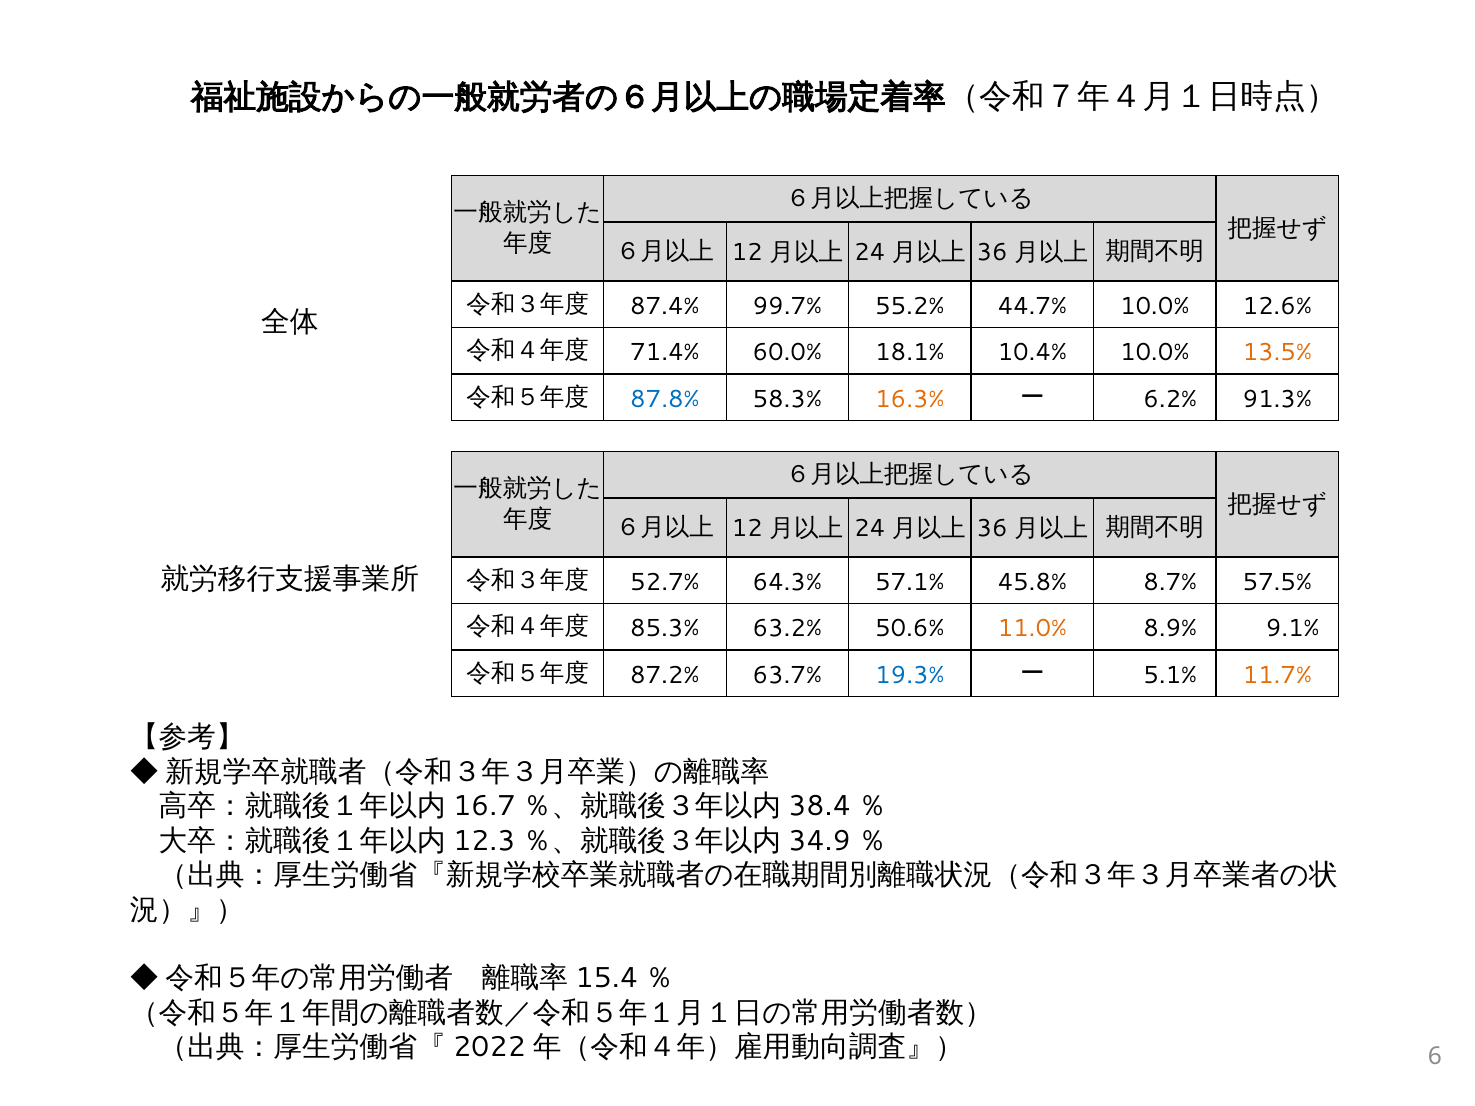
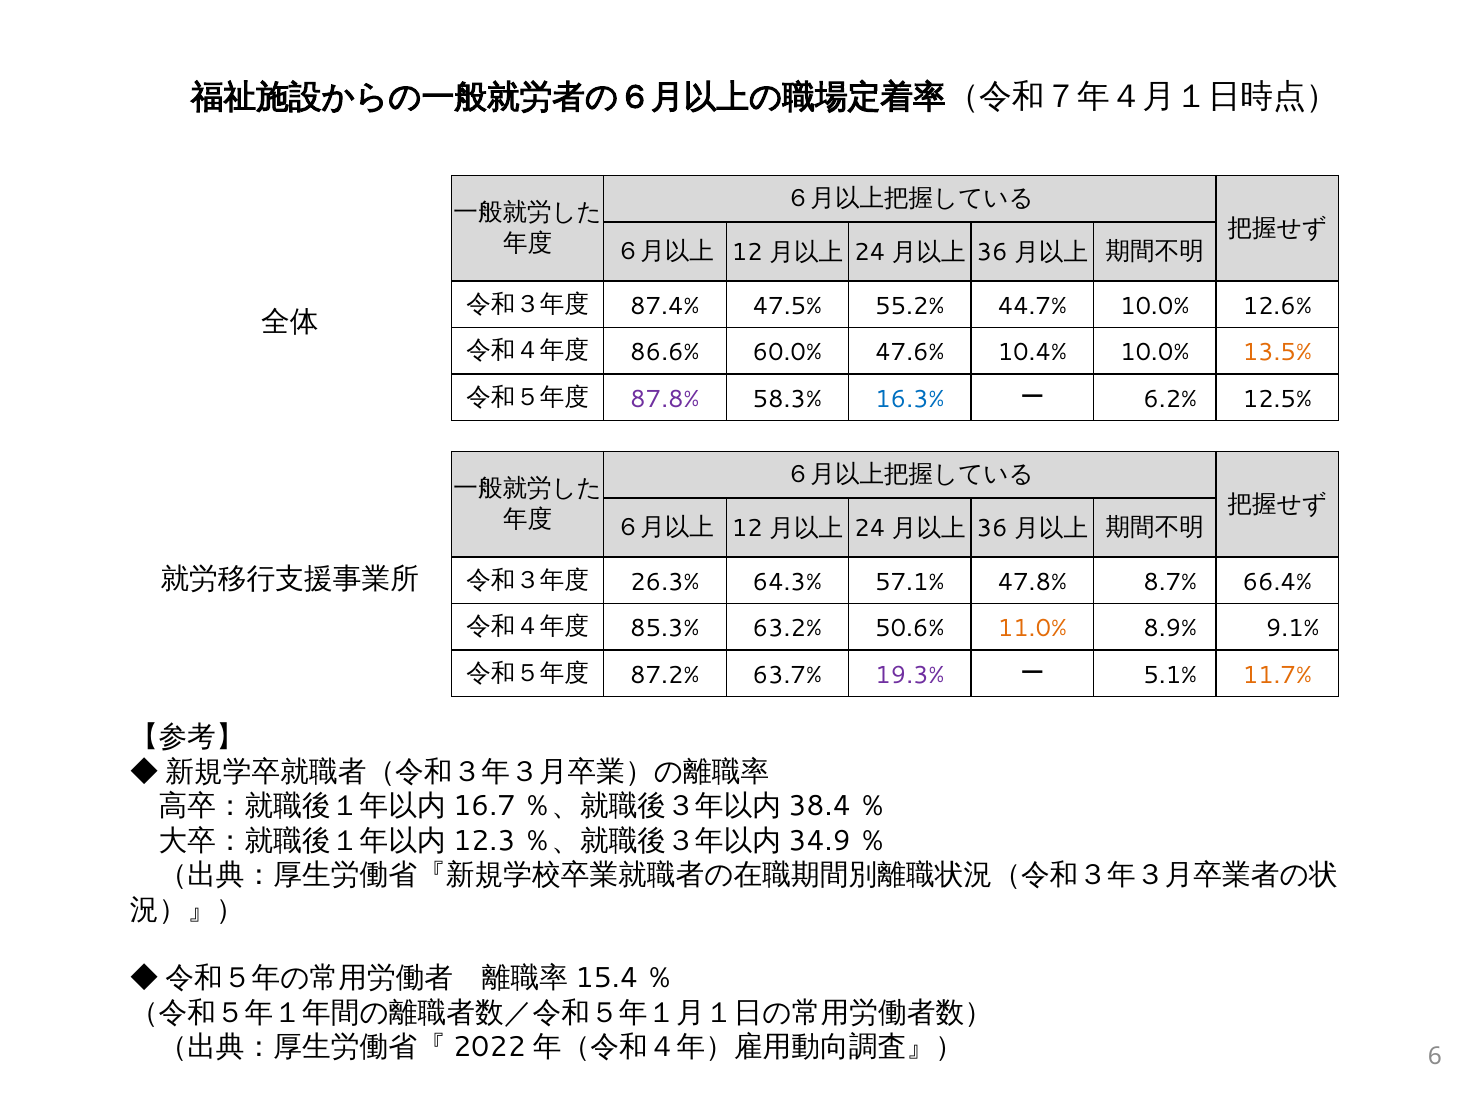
99.7%: 99.7% -> 47.5% (787, 306)
71.4%: 71.4% -> 86.6% (665, 353)
18.1%: 18.1% -> 47.6% (910, 353)
87.8% colour: blue -> purple (665, 399)
16.3% colour: orange -> blue (910, 399)
91.3%: 91.3% -> 12.5% (1277, 399)
52.7%: 52.7% -> 26.3% (665, 582)
45.8%: 45.8% -> 47.8% (1032, 582)
57.5%: 57.5% -> 66.4% (1277, 582)
19.3% colour: blue -> purple (910, 675)
